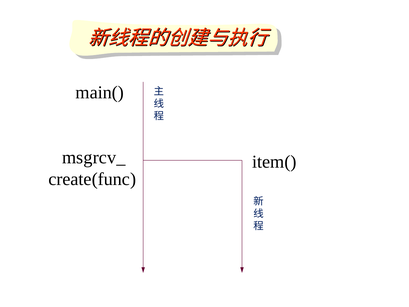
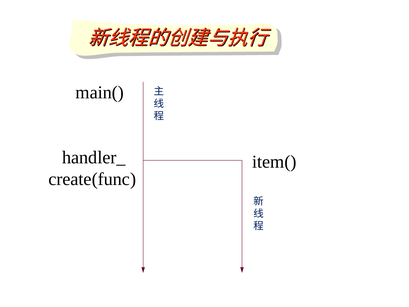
msgrcv_: msgrcv_ -> handler_ (94, 157)
